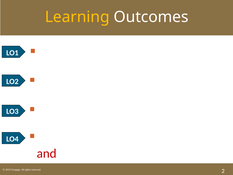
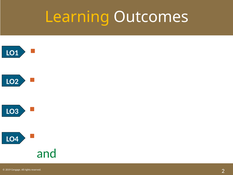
and colour: red -> green (47, 153)
